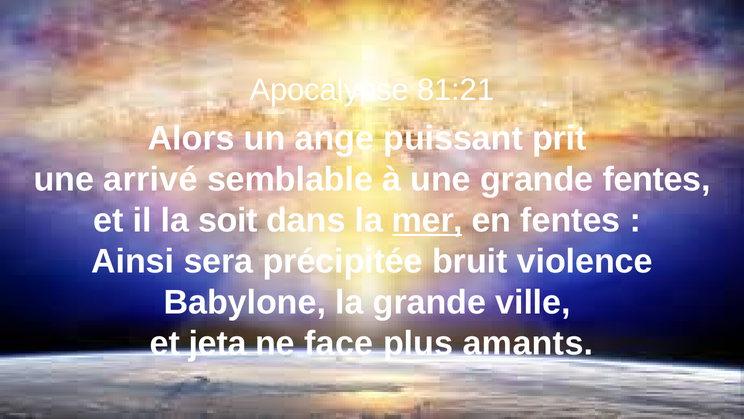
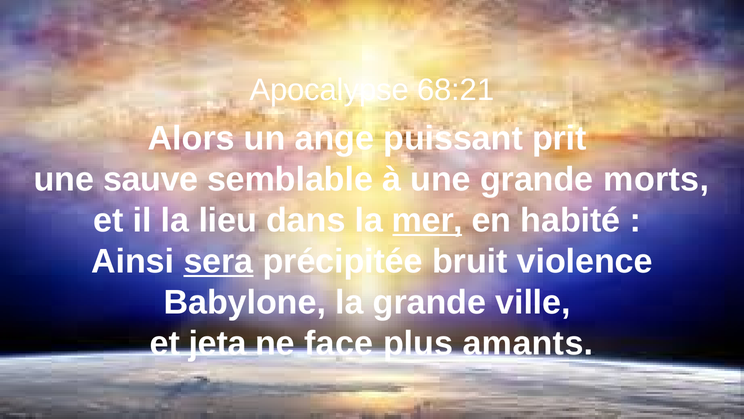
81:21: 81:21 -> 68:21 (456, 90)
arrivé: arrivé -> sauve (151, 179)
grande fentes: fentes -> morts (656, 179)
soit: soit -> lieu (228, 220)
en fentes: fentes -> habité (570, 220)
sera underline: none -> present (218, 261)
